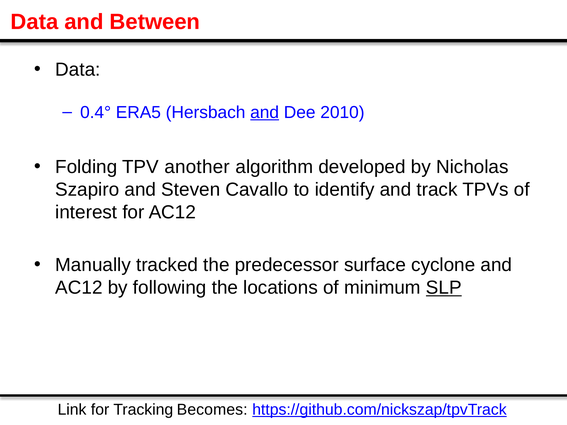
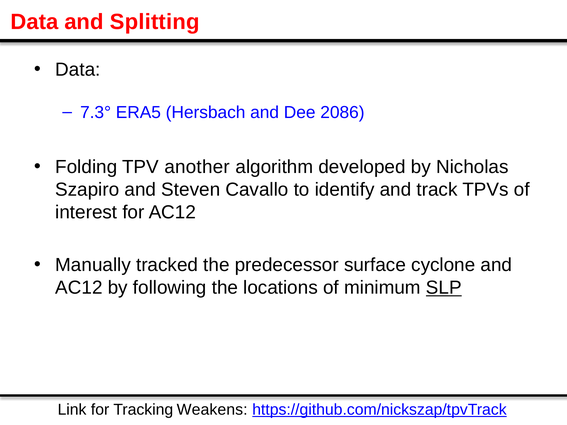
Between: Between -> Splitting (155, 22)
0.4°: 0.4° -> 7.3° (96, 113)
and underline: present -> none (265, 113)
2010: 2010 -> 2086 (342, 113)
Becomes: Becomes -> Weakens (212, 410)
